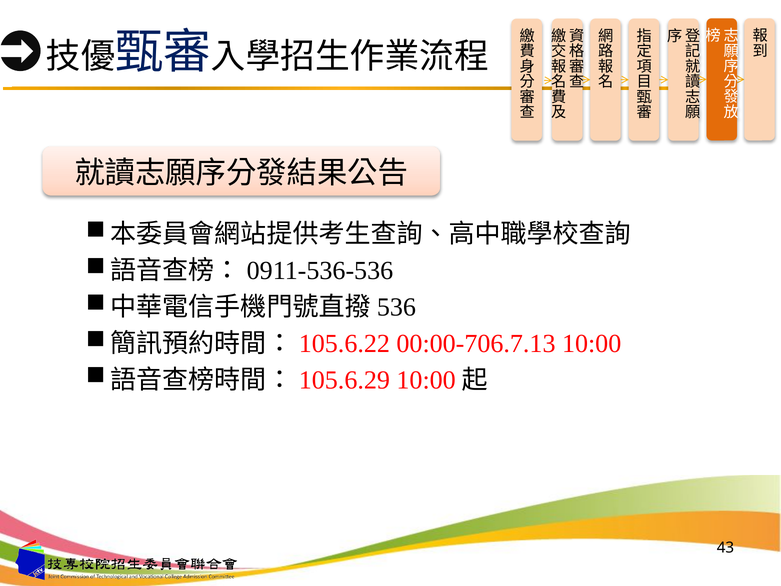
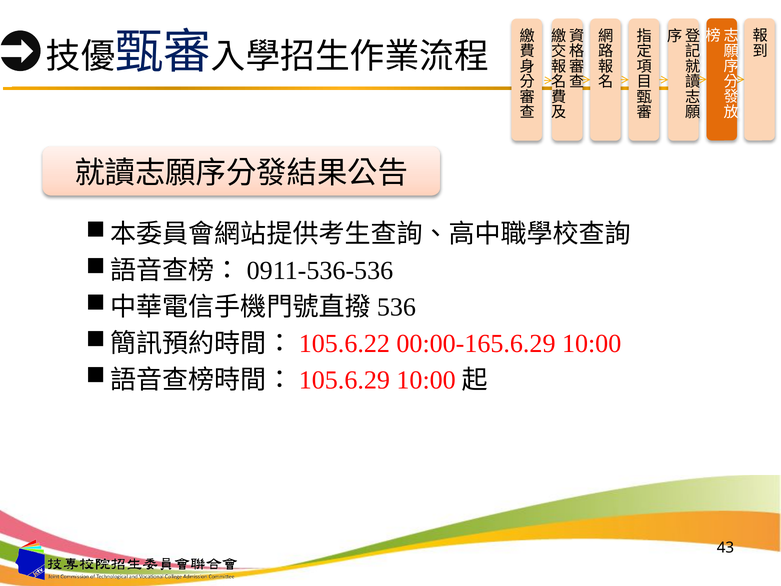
00:00-706.7.13: 00:00-706.7.13 -> 00:00-165.6.29 (476, 344)
